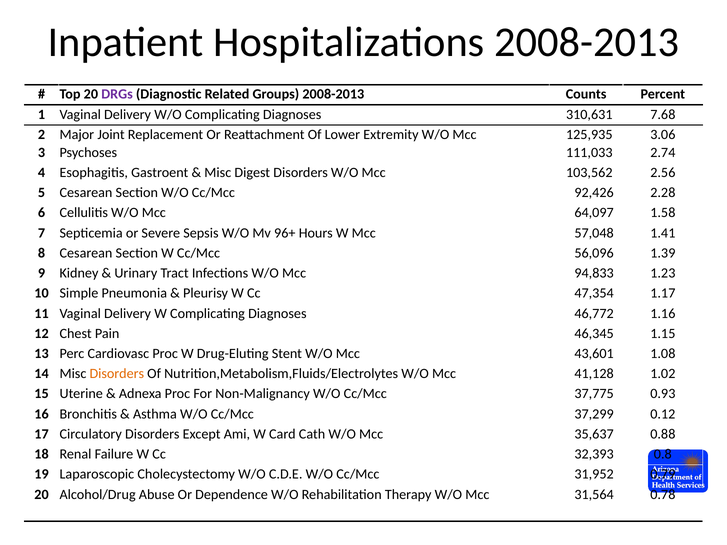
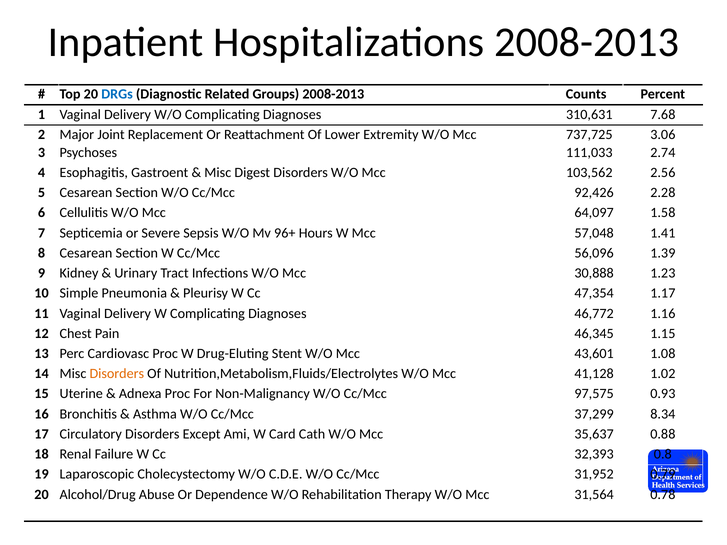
DRGs colour: purple -> blue (117, 94)
125,935: 125,935 -> 737,725 (589, 135)
94,833: 94,833 -> 30,888 (594, 273)
37,775: 37,775 -> 97,575 (594, 394)
0.12: 0.12 -> 8.34 (663, 414)
